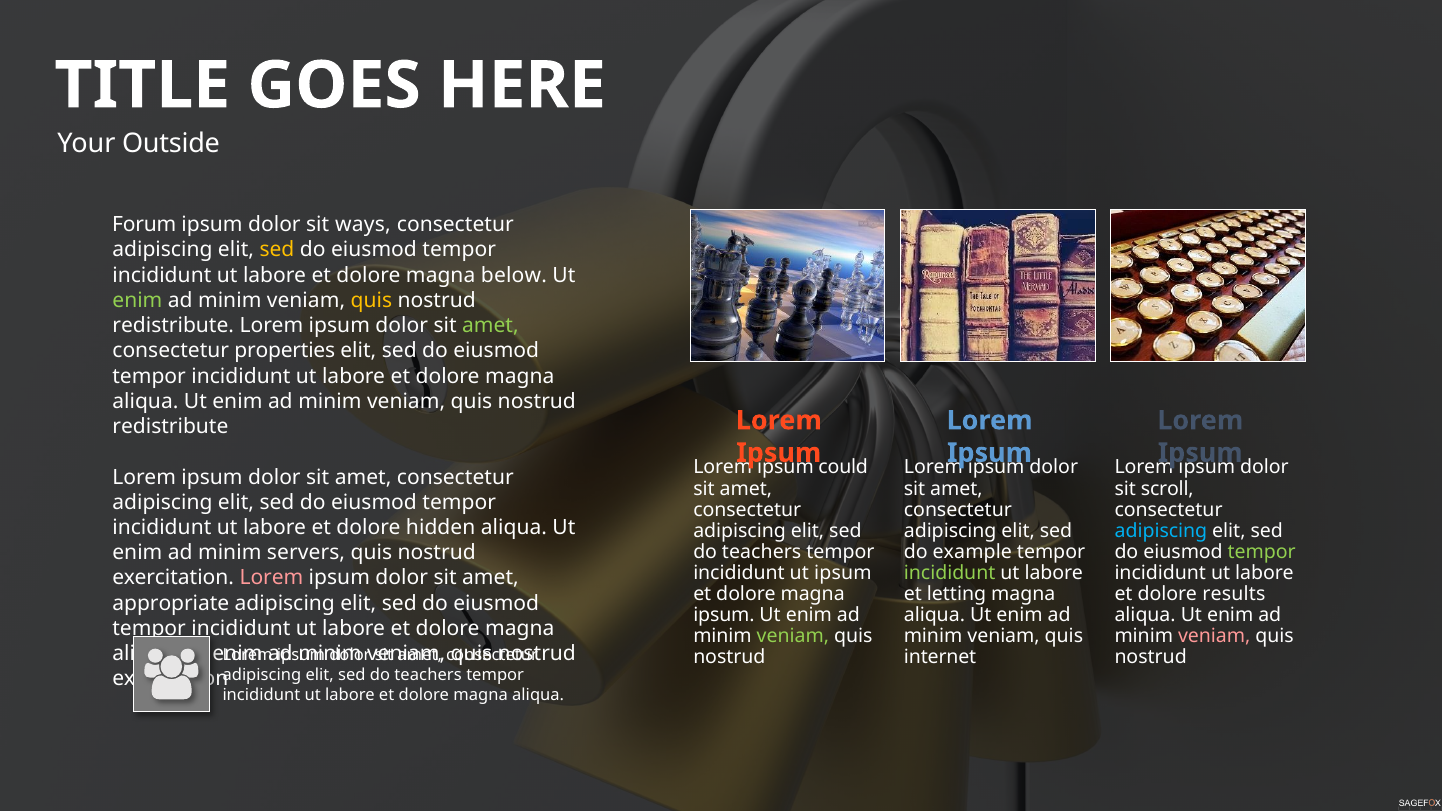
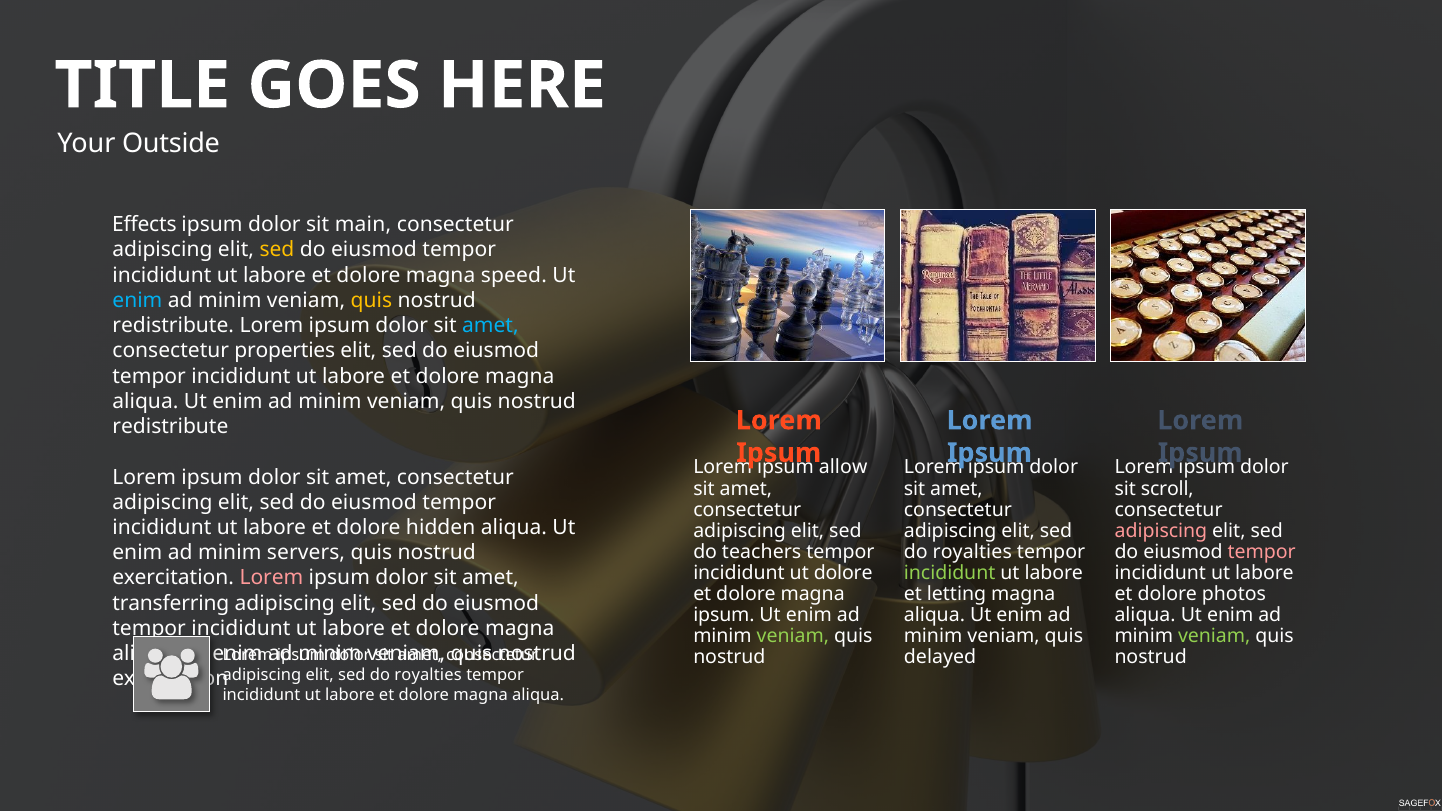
Forum: Forum -> Effects (144, 225)
ways: ways -> main (363, 225)
below: below -> speed (514, 275)
enim colour: light green -> light blue (137, 300)
amet colour: light green -> light blue (490, 326)
could: could -> allow (843, 468)
adipiscing colour: light blue -> pink (1161, 531)
example: example -> royalties (972, 552)
tempor colour: light green -> pink (1262, 552)
ut ipsum: ipsum -> dolore (843, 573)
results: results -> photos (1234, 594)
appropriate: appropriate -> transferring (171, 603)
veniam colour: pink -> light green (1214, 637)
internet: internet -> delayed (940, 658)
teachers: teachers -> royalties (428, 675)
